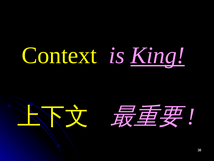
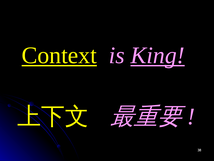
Context underline: none -> present (59, 55)
